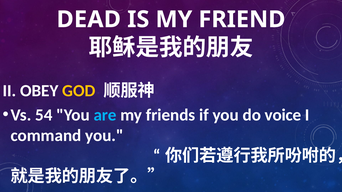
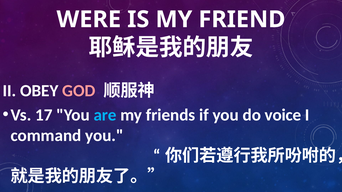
DEAD: DEAD -> WERE (89, 19)
GOD colour: yellow -> pink (79, 91)
54: 54 -> 17 (44, 115)
